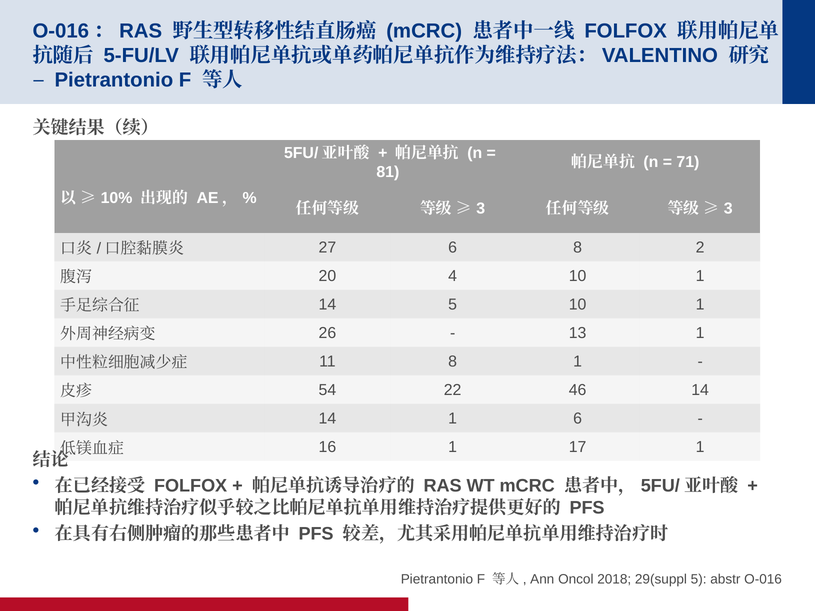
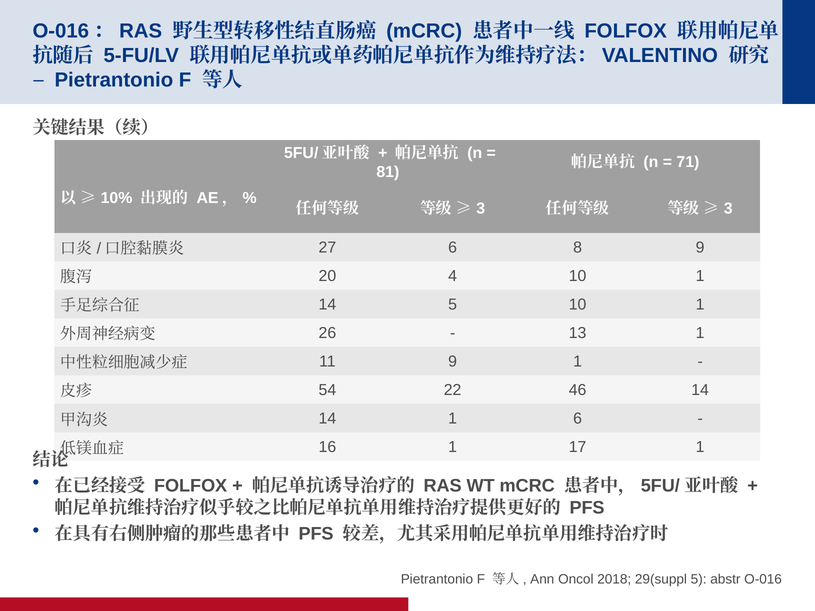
8 2: 2 -> 9 (700, 247)
11 8: 8 -> 9 (453, 361)
